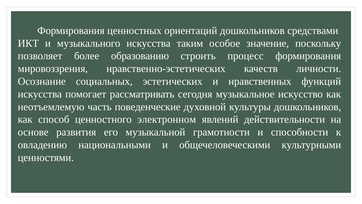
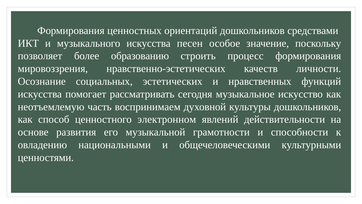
таким: таким -> песен (190, 43)
поведенческие: поведенческие -> воспринимаем (148, 107)
